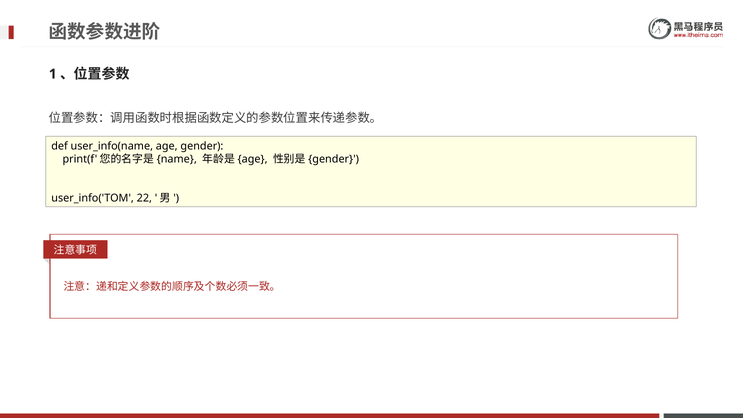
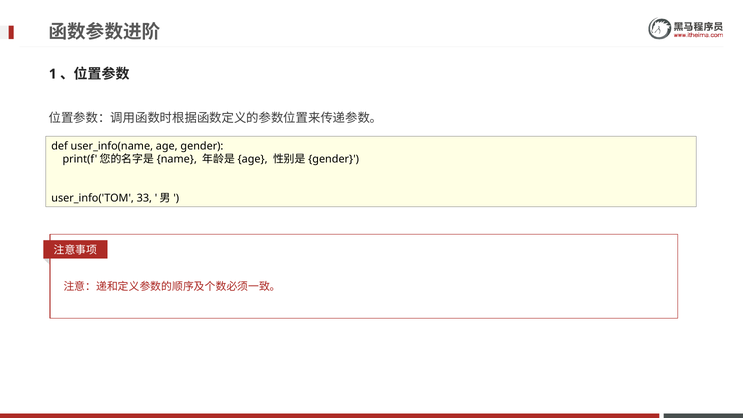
22: 22 -> 33 (144, 198)
